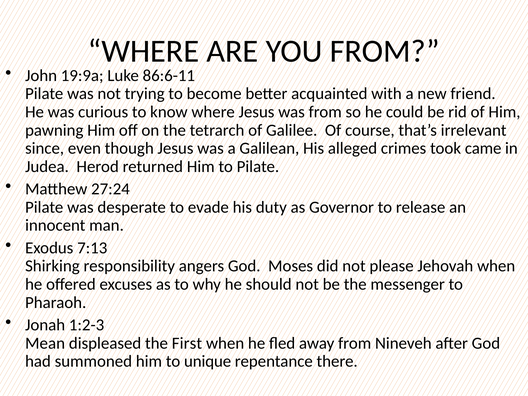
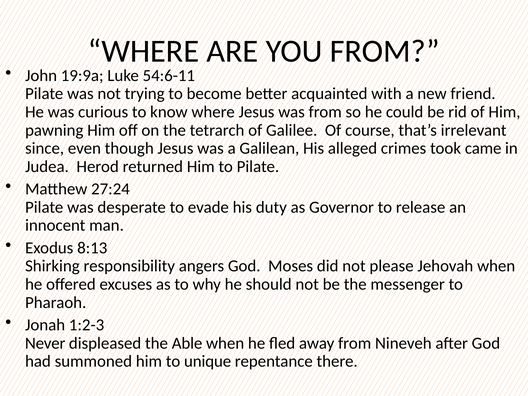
86:6-11: 86:6-11 -> 54:6-11 (169, 76)
7:13: 7:13 -> 8:13 (92, 248)
Mean: Mean -> Never (45, 343)
First: First -> Able (187, 343)
